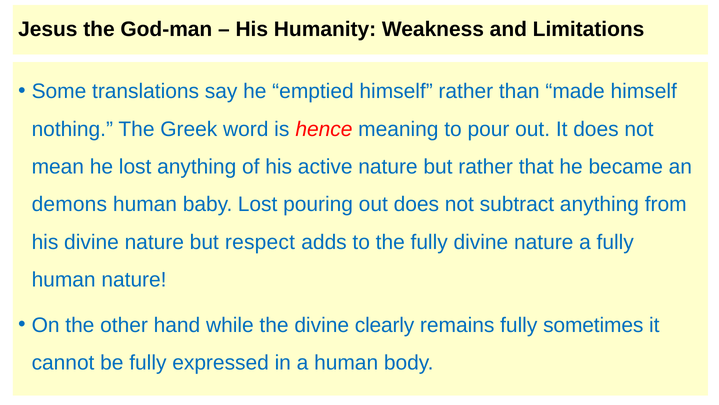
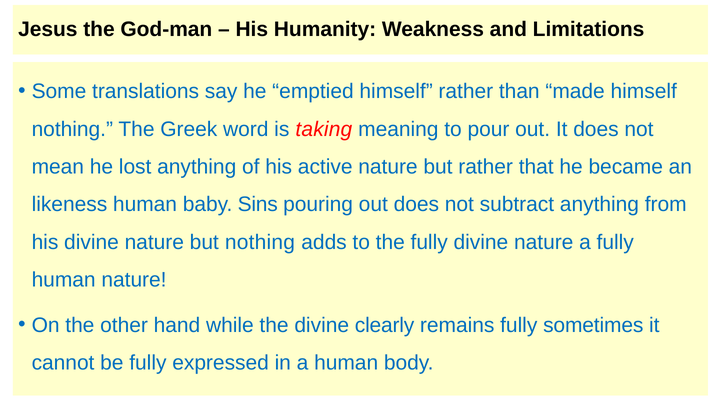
hence: hence -> taking (324, 129)
demons: demons -> likeness (69, 204)
baby Lost: Lost -> Sins (258, 204)
but respect: respect -> nothing (260, 242)
